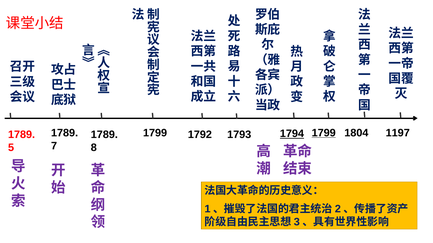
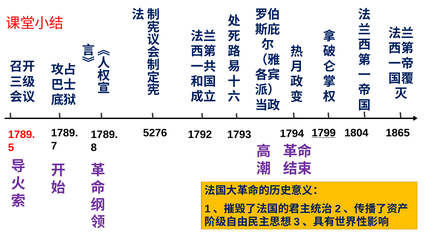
1799: 1799 -> 5276 (155, 133)
1794 underline: present -> none (292, 134)
1197: 1197 -> 1865 (398, 133)
